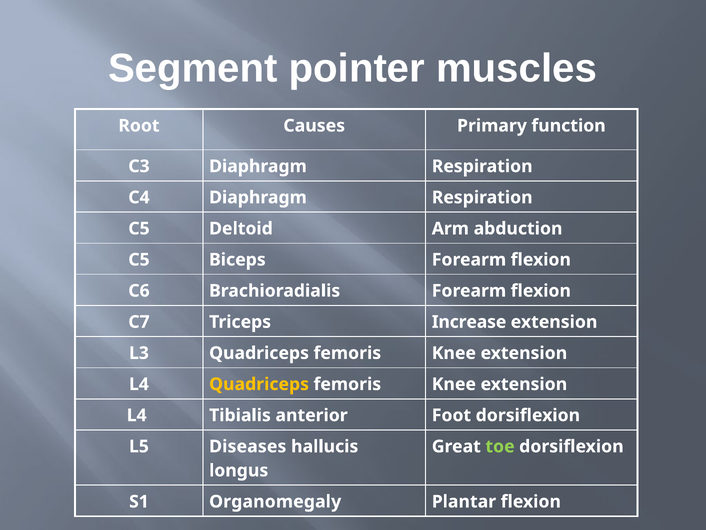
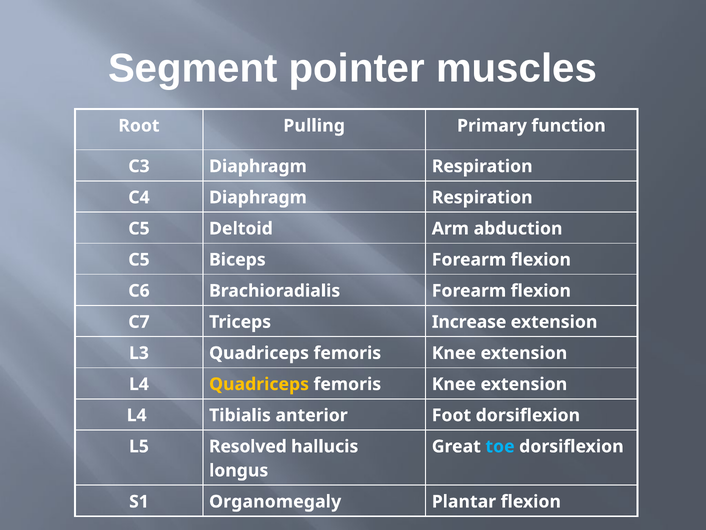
Causes: Causes -> Pulling (314, 126)
Diseases: Diseases -> Resolved (248, 446)
toe colour: light green -> light blue (500, 446)
